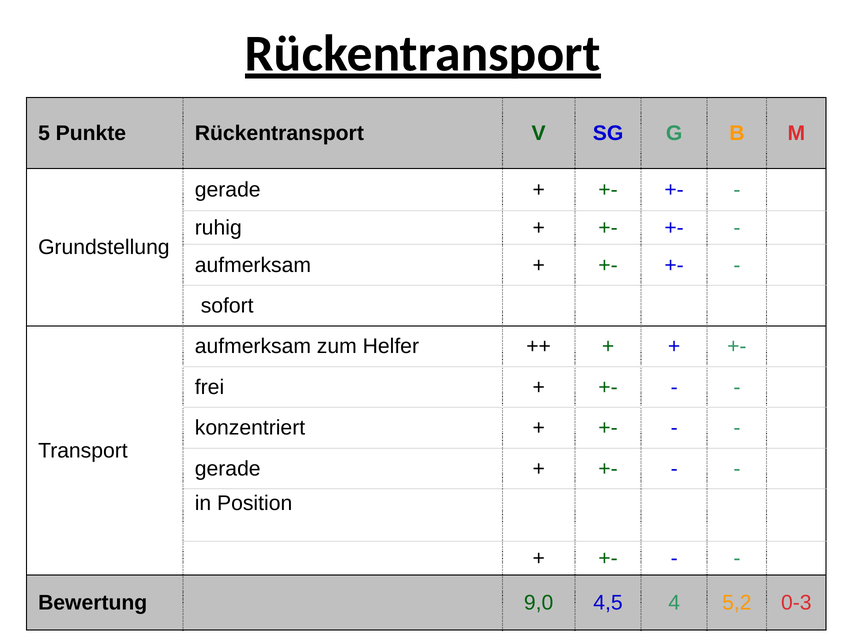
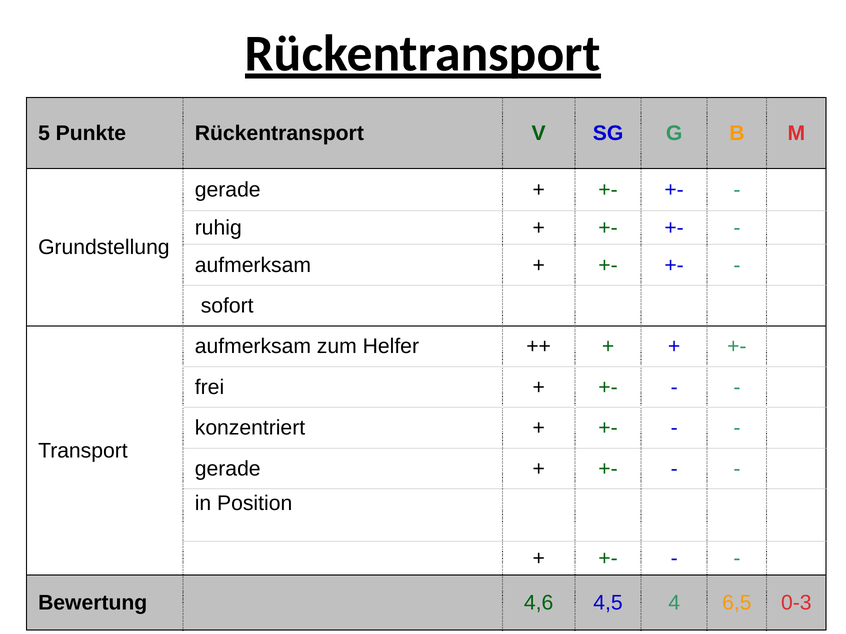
9,0: 9,0 -> 4,6 (539, 603)
5,2: 5,2 -> 6,5 (737, 603)
